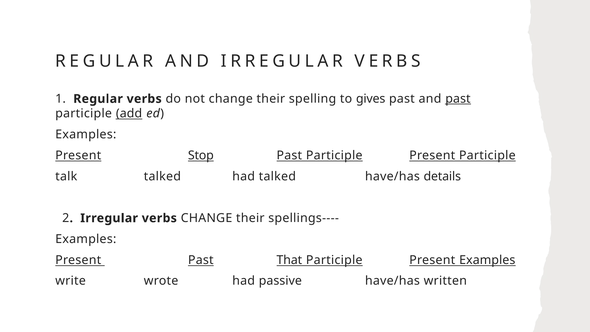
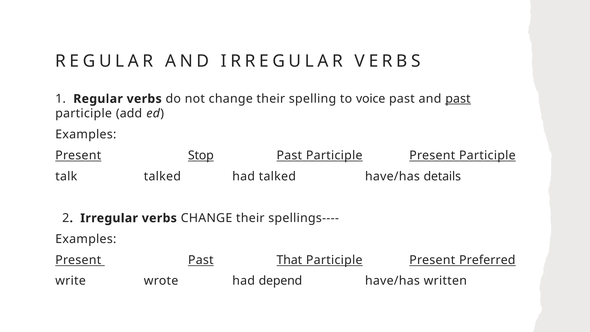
gives: gives -> voice (371, 99)
add underline: present -> none (129, 114)
Present Examples: Examples -> Preferred (487, 260)
passive: passive -> depend (280, 281)
